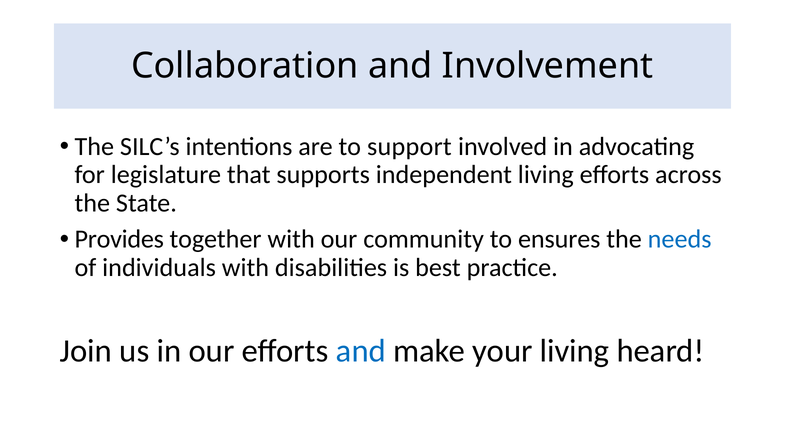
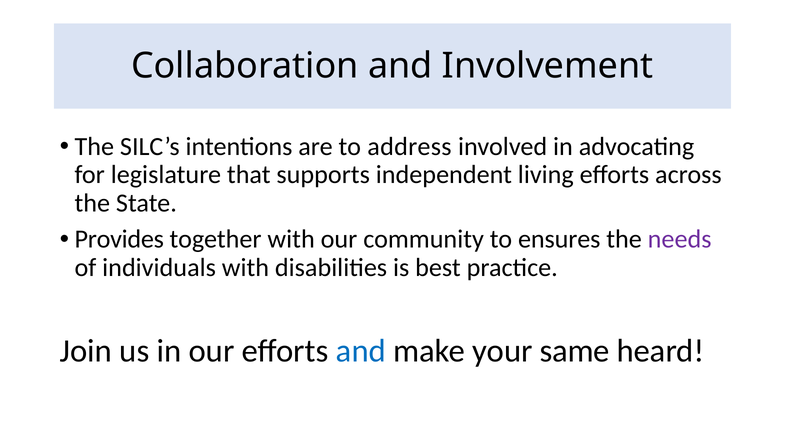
support: support -> address (409, 147)
needs colour: blue -> purple (680, 240)
your living: living -> same (575, 351)
